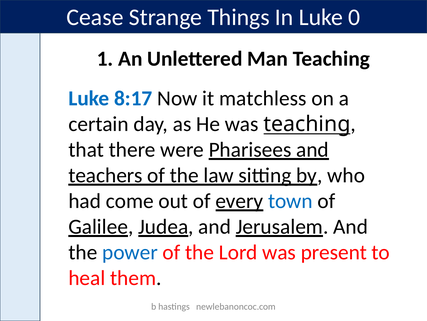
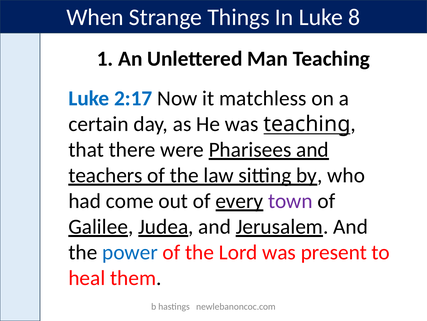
Cease: Cease -> When (95, 17)
0: 0 -> 8 (354, 17)
8:17: 8:17 -> 2:17 (133, 98)
town colour: blue -> purple (290, 201)
